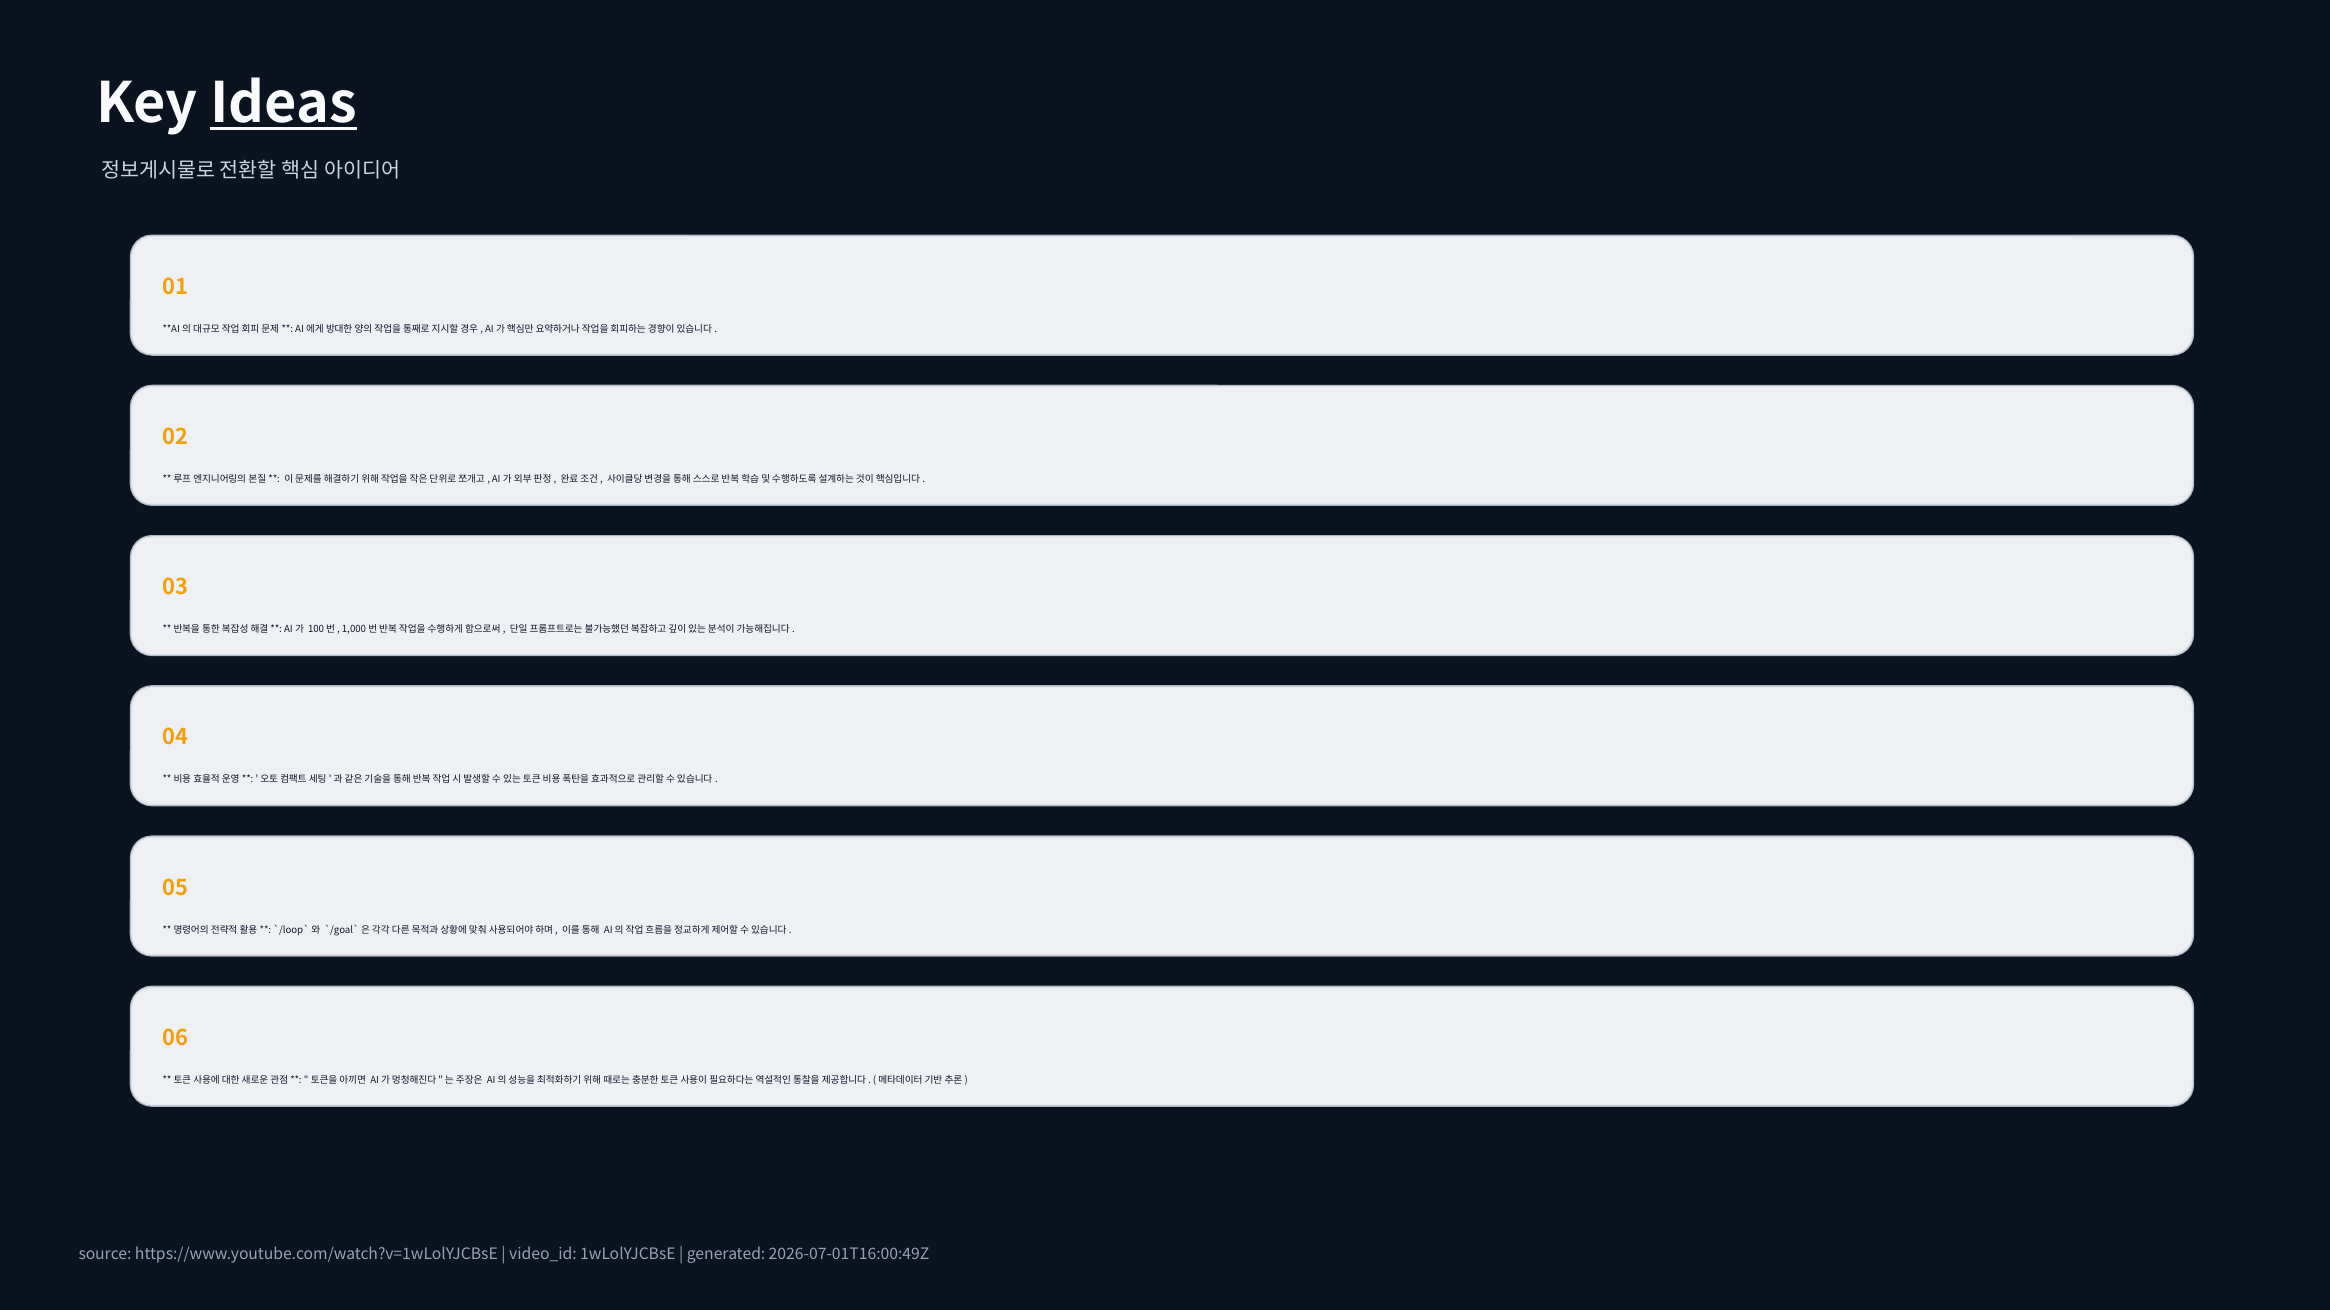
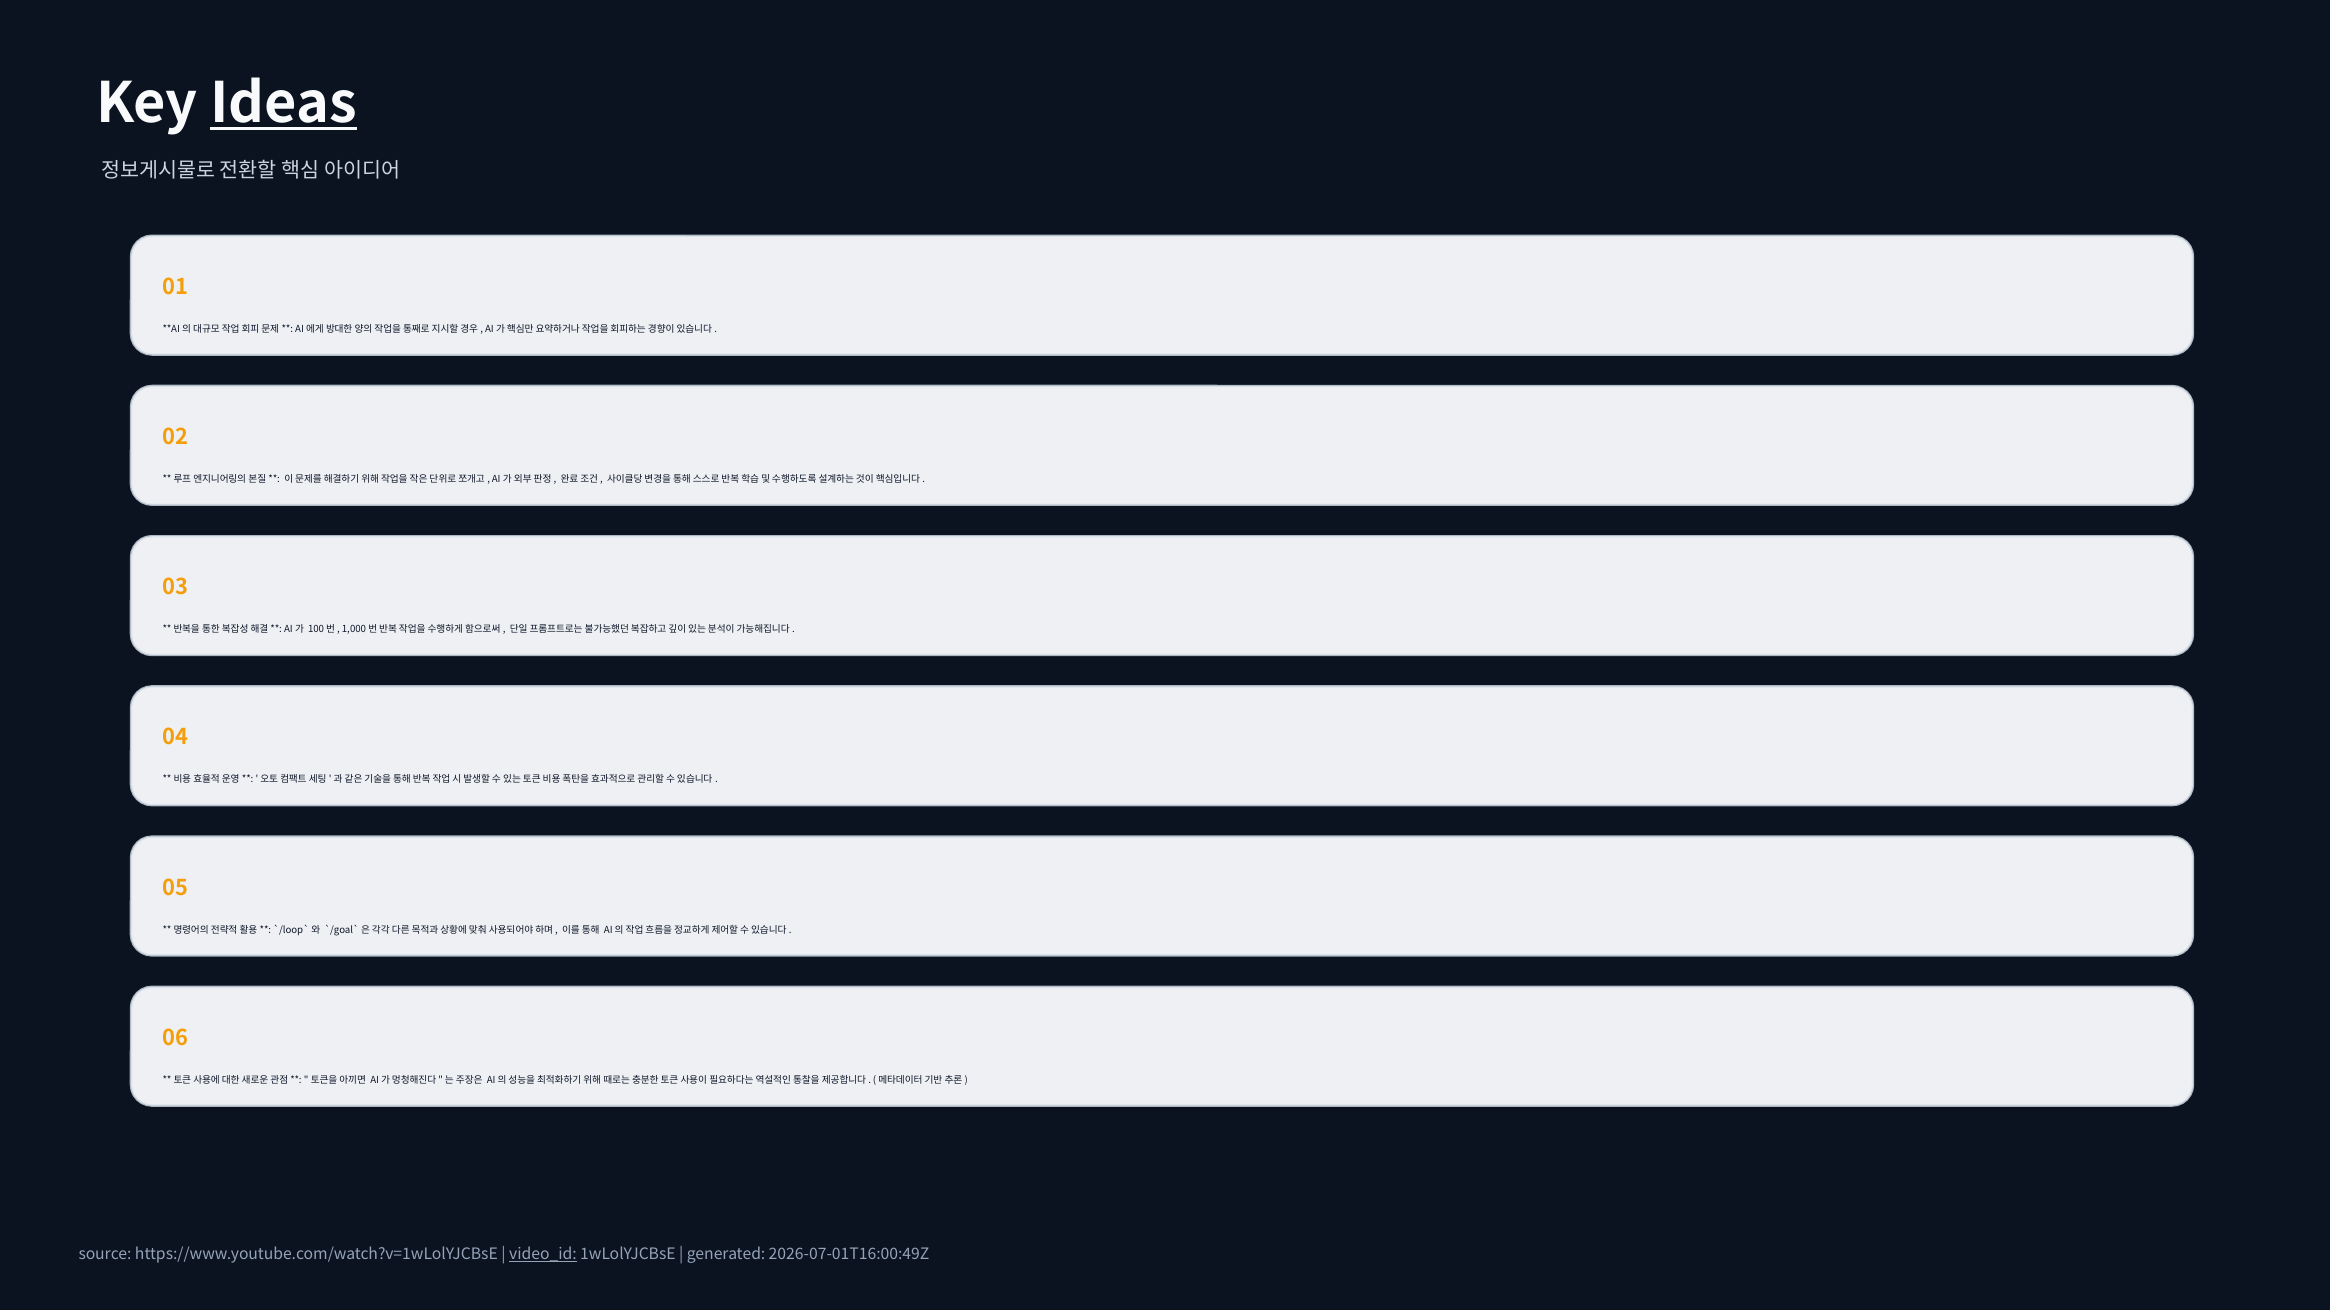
video_id underline: none -> present (543, 1255)
